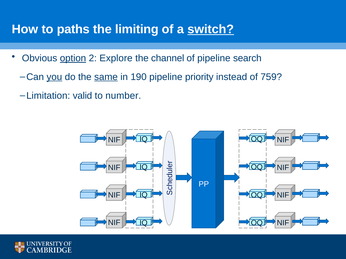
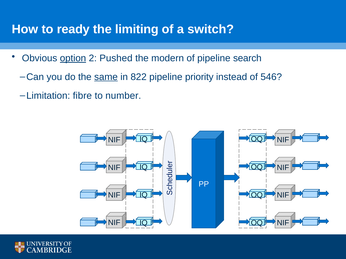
paths: paths -> ready (73, 29)
switch underline: present -> none (211, 29)
Explore: Explore -> Pushed (116, 58)
channel: channel -> modern (168, 58)
you underline: present -> none (54, 77)
190: 190 -> 822 (139, 77)
759: 759 -> 546 (271, 77)
valid: valid -> fibre (82, 96)
